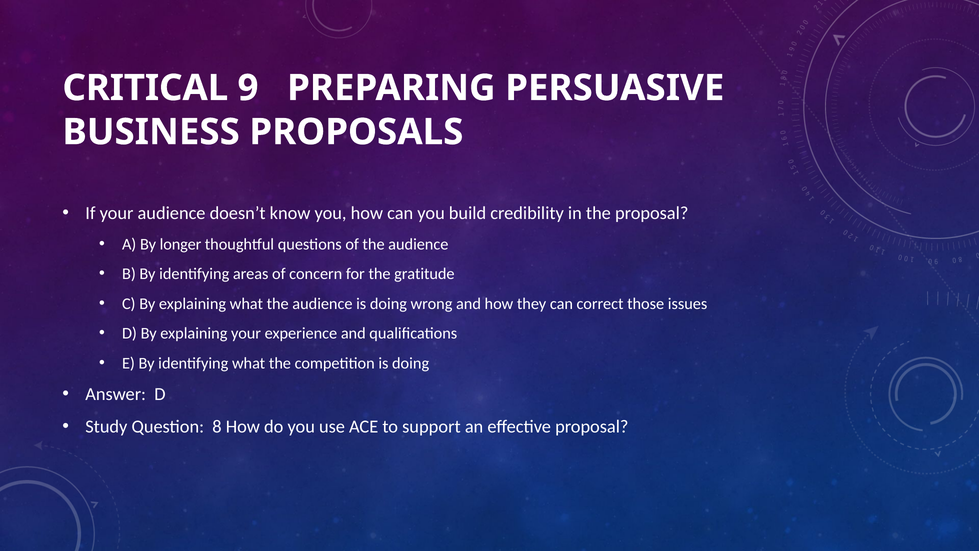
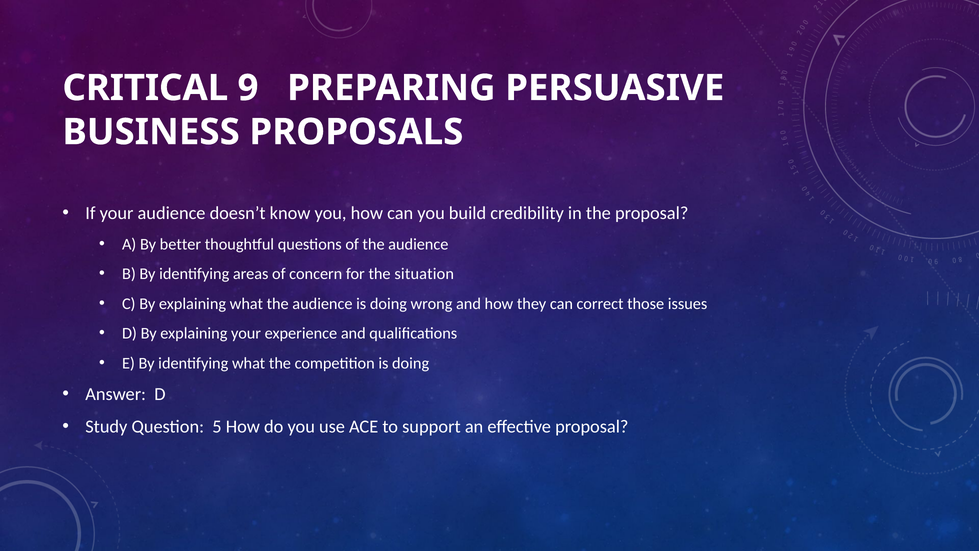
longer: longer -> better (180, 244)
gratitude: gratitude -> situation (424, 274)
8: 8 -> 5 (217, 426)
